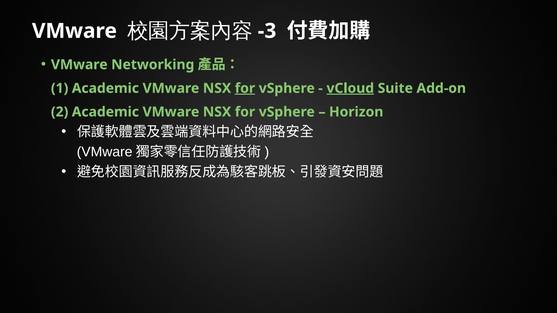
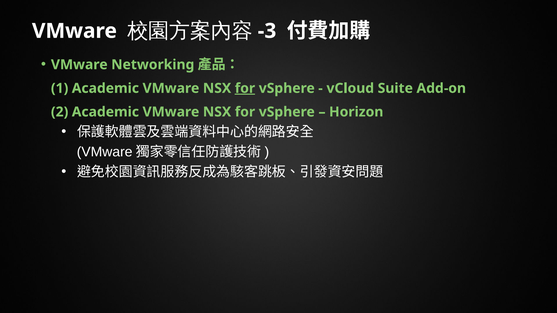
vCloud underline: present -> none (350, 88)
